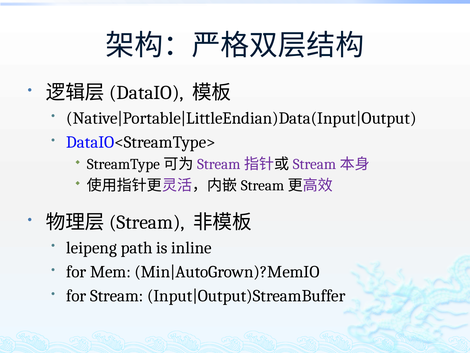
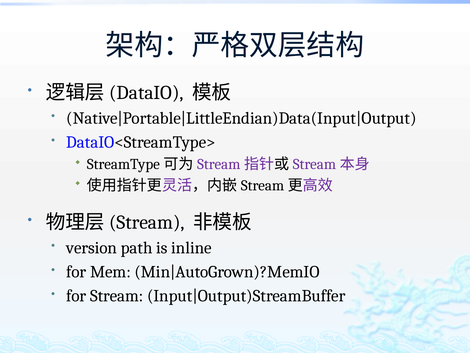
leipeng: leipeng -> version (92, 247)
